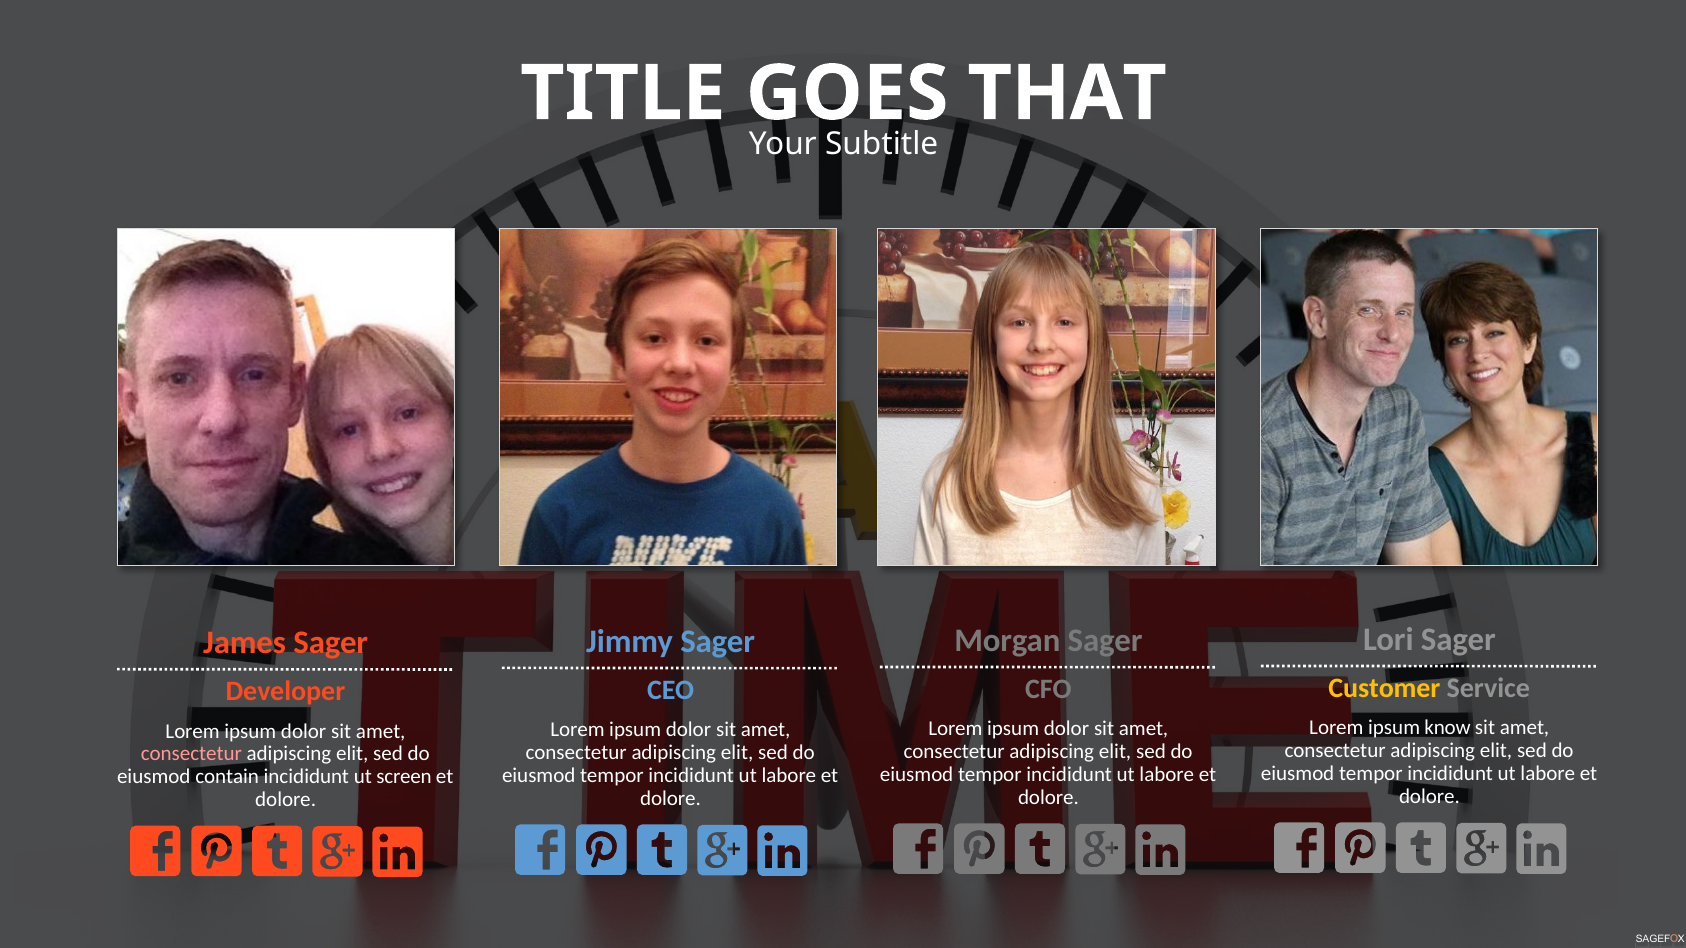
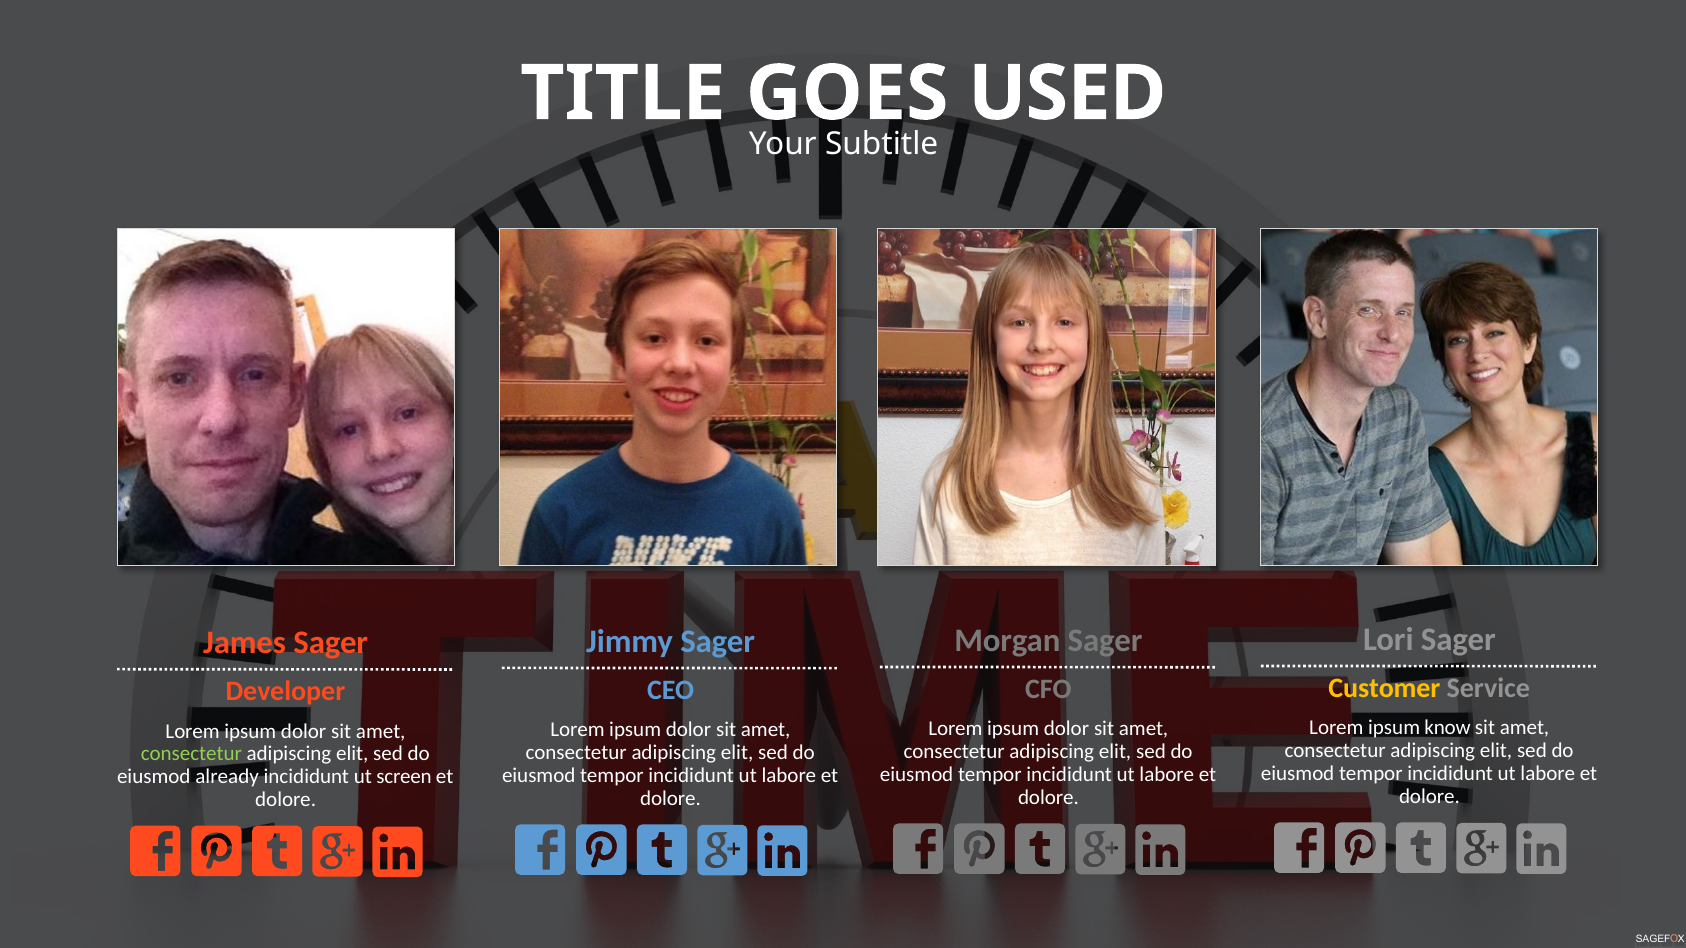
THAT: THAT -> USED (1067, 94)
consectetur colour: pink -> light green (191, 754)
contain: contain -> already (227, 777)
